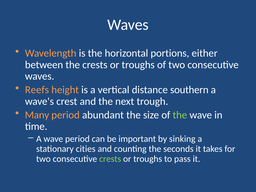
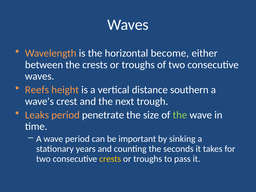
portions: portions -> become (170, 53)
Many: Many -> Leaks (37, 115)
abundant: abundant -> penetrate (103, 115)
cities: cities -> years (86, 149)
crests colour: light green -> yellow (110, 159)
